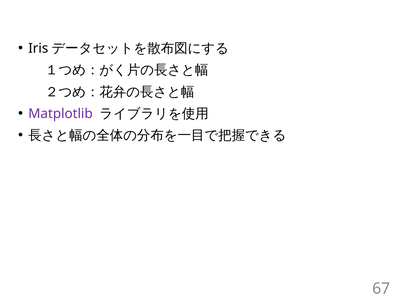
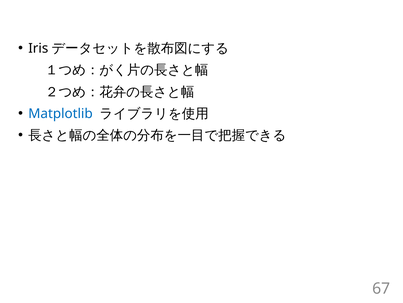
Matplotlib colour: purple -> blue (60, 113)
